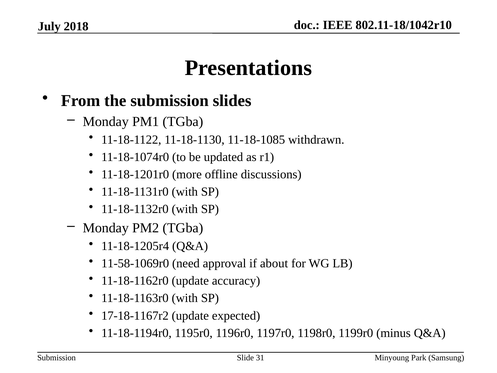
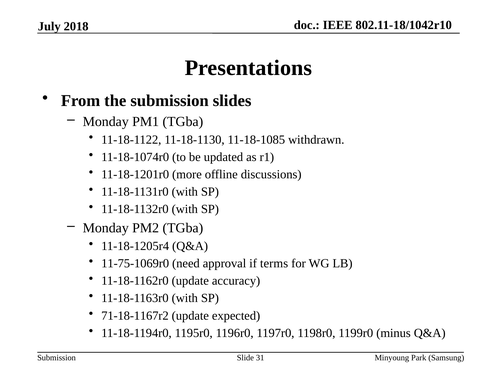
11-58-1069r0: 11-58-1069r0 -> 11-75-1069r0 (135, 263)
about: about -> terms (274, 263)
17-18-1167r2: 17-18-1167r2 -> 71-18-1167r2 (135, 315)
